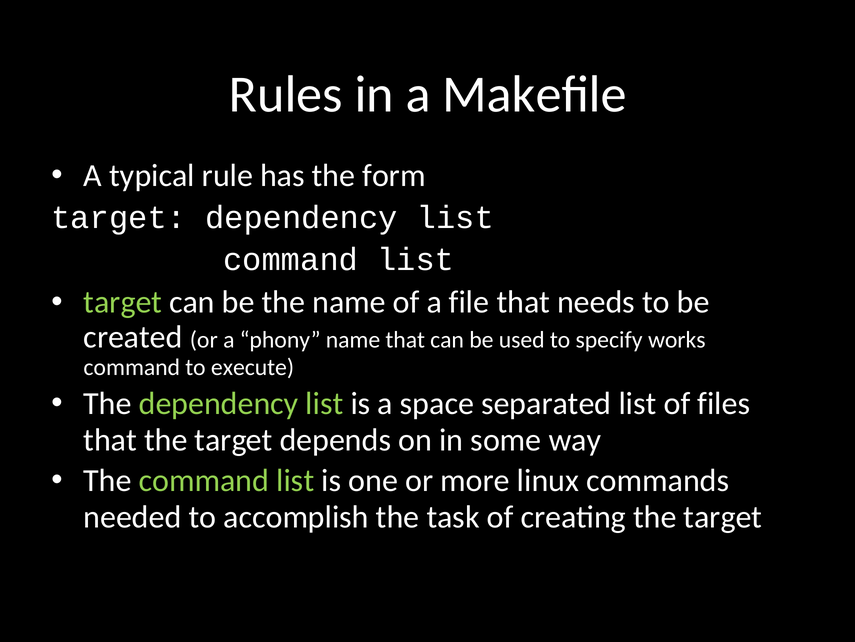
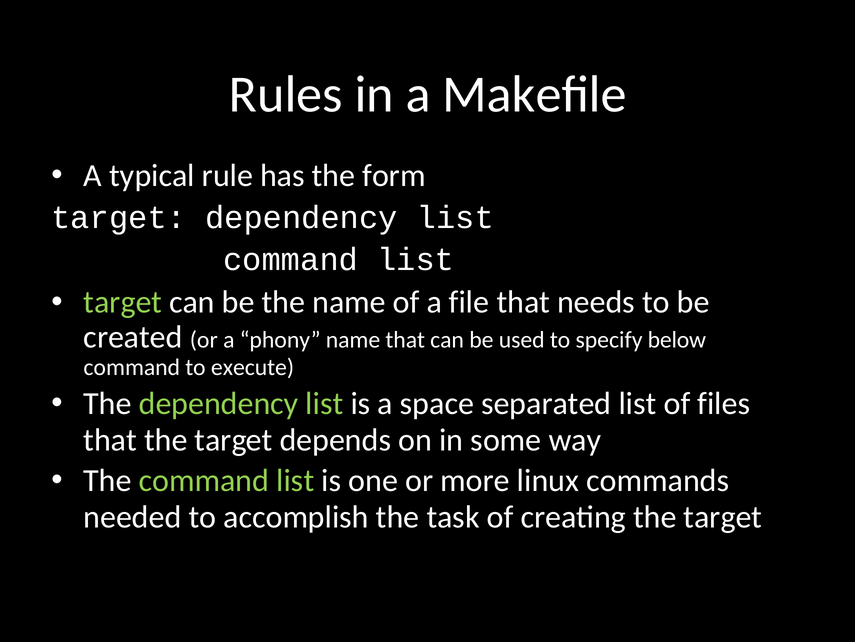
works: works -> below (677, 339)
